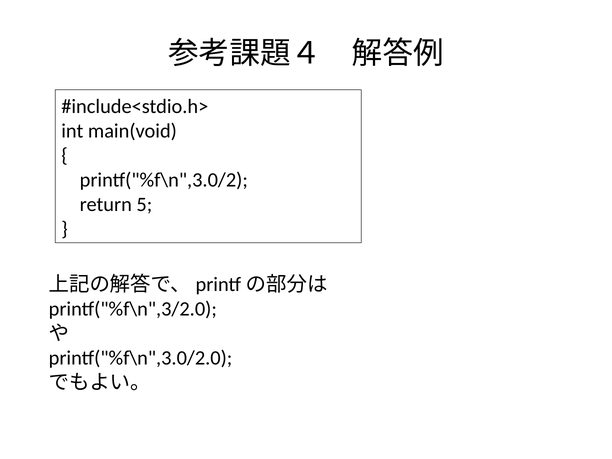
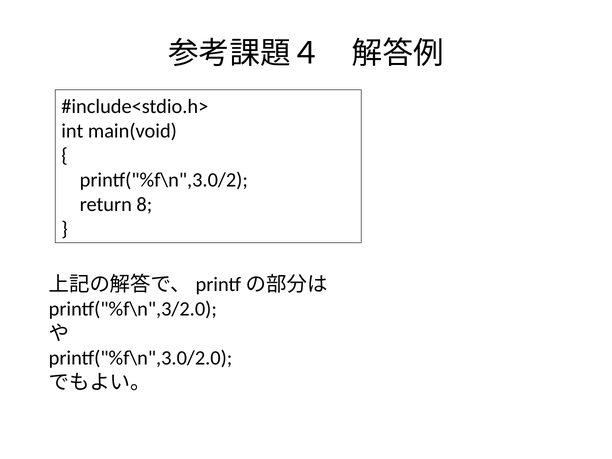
5: 5 -> 8 (144, 204)
